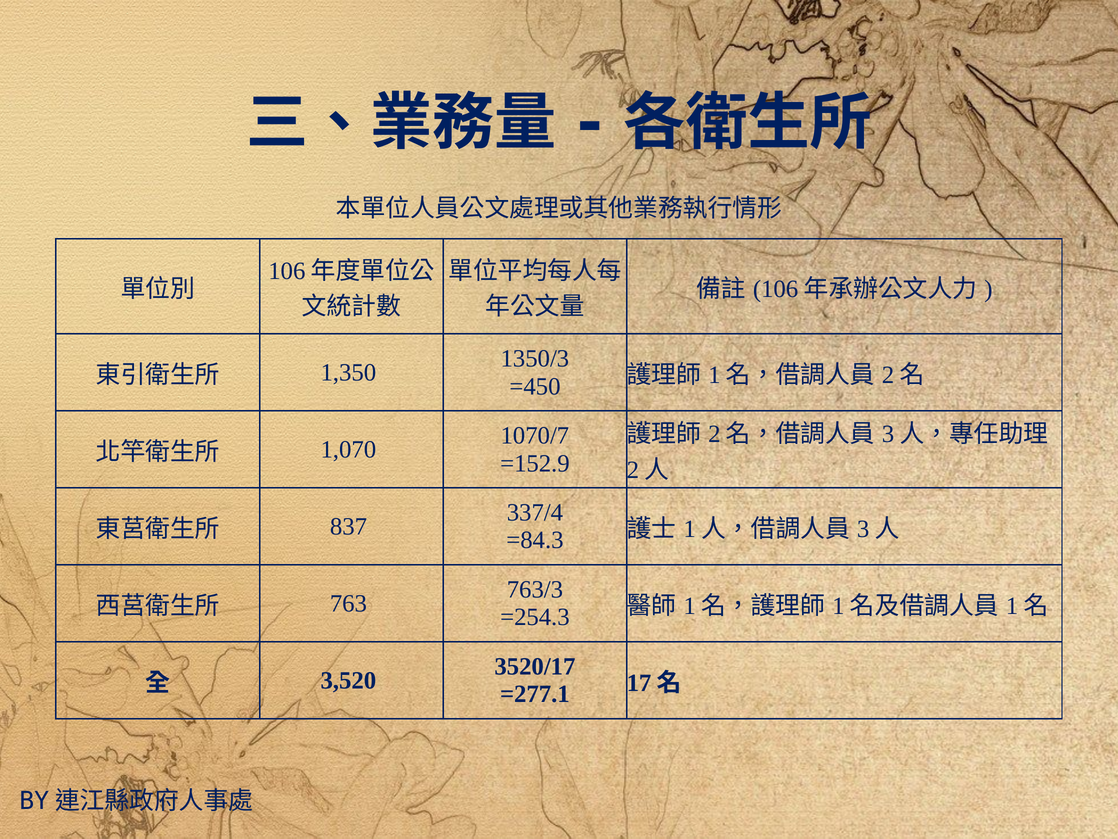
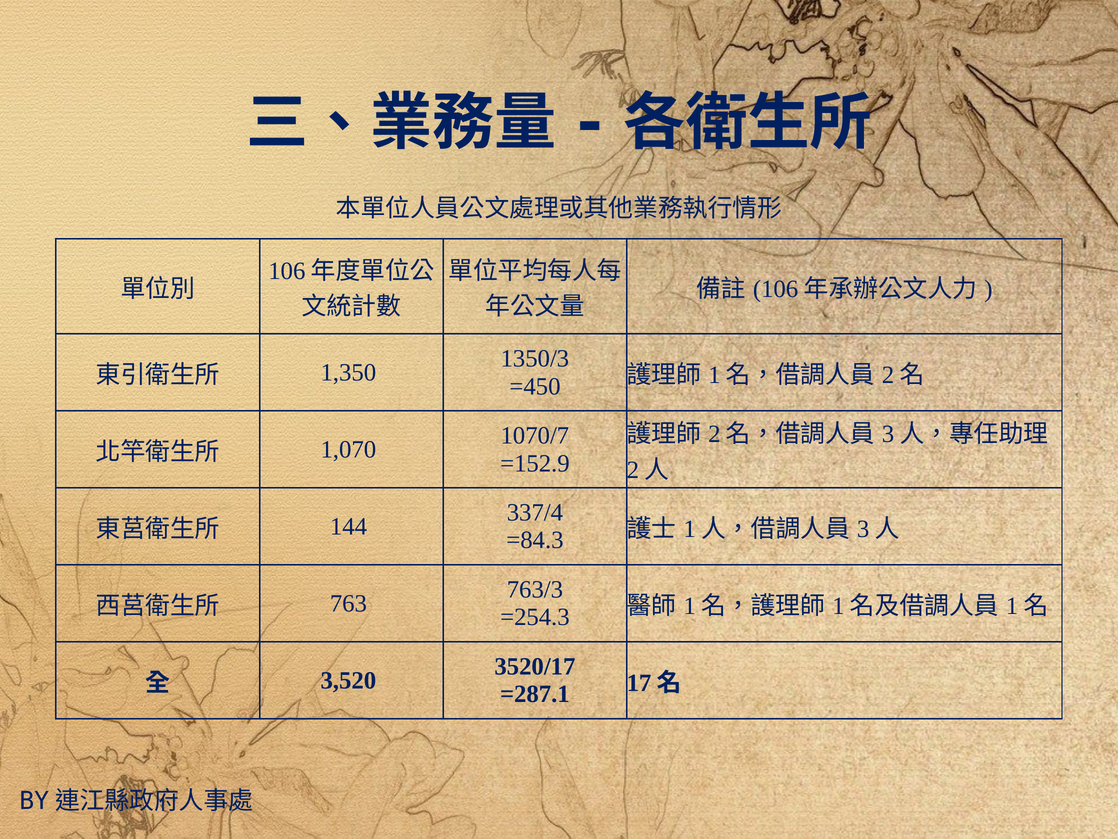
837: 837 -> 144 (348, 526)
=277.1: =277.1 -> =287.1 (535, 694)
